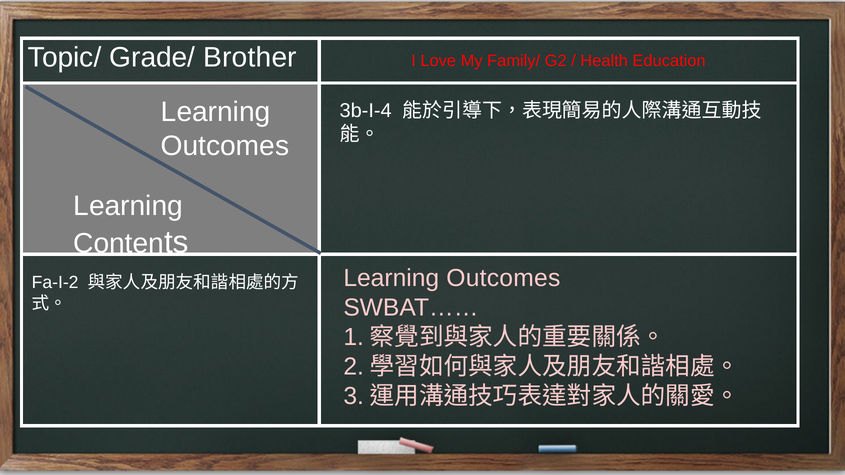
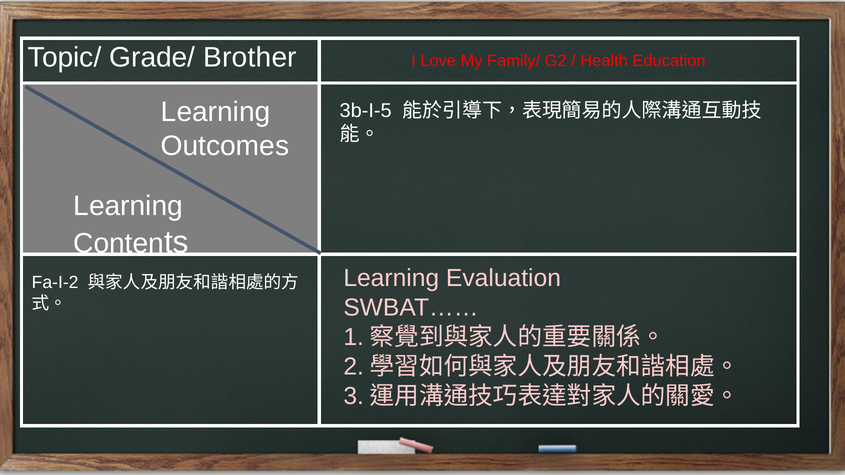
3b-I-4: 3b-I-4 -> 3b-I-5 (366, 111)
Outcomes: Outcomes -> Evaluation (503, 278)
